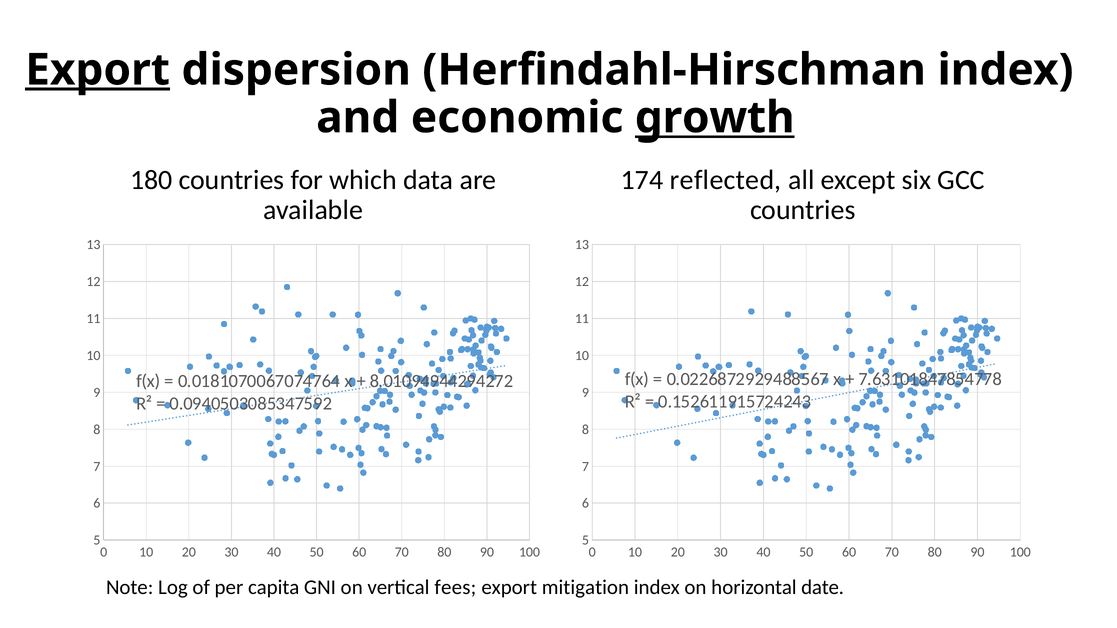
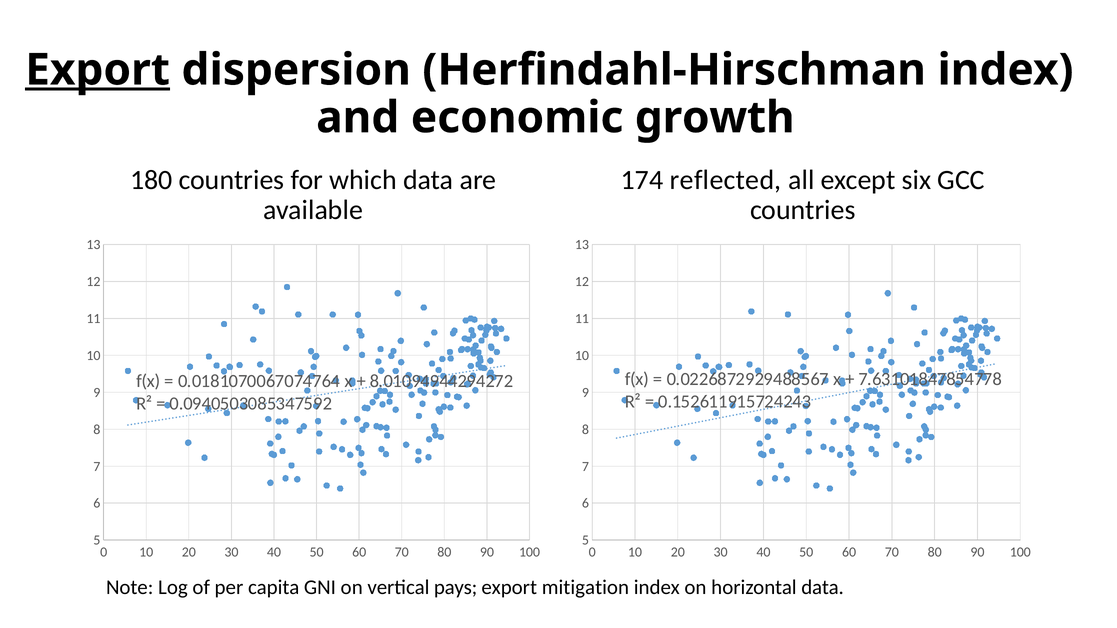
growth underline: present -> none (715, 118)
fees: fees -> pays (456, 588)
horizontal date: date -> data (823, 588)
